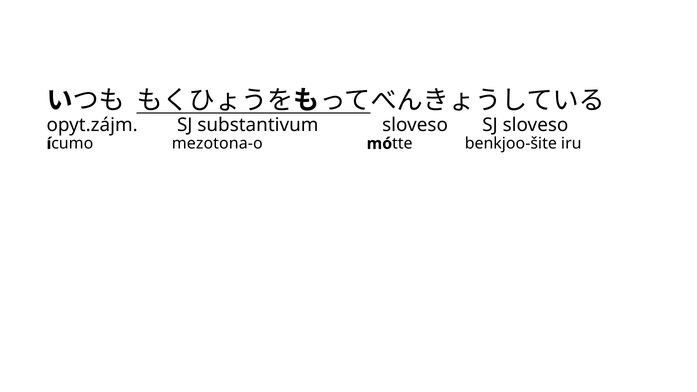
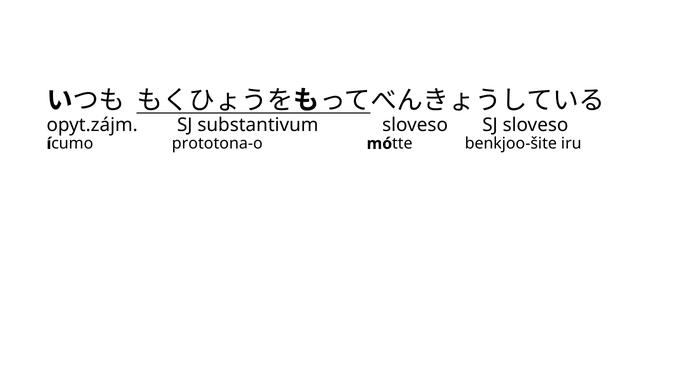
mezotona-o: mezotona-o -> prototona-o (217, 144)
